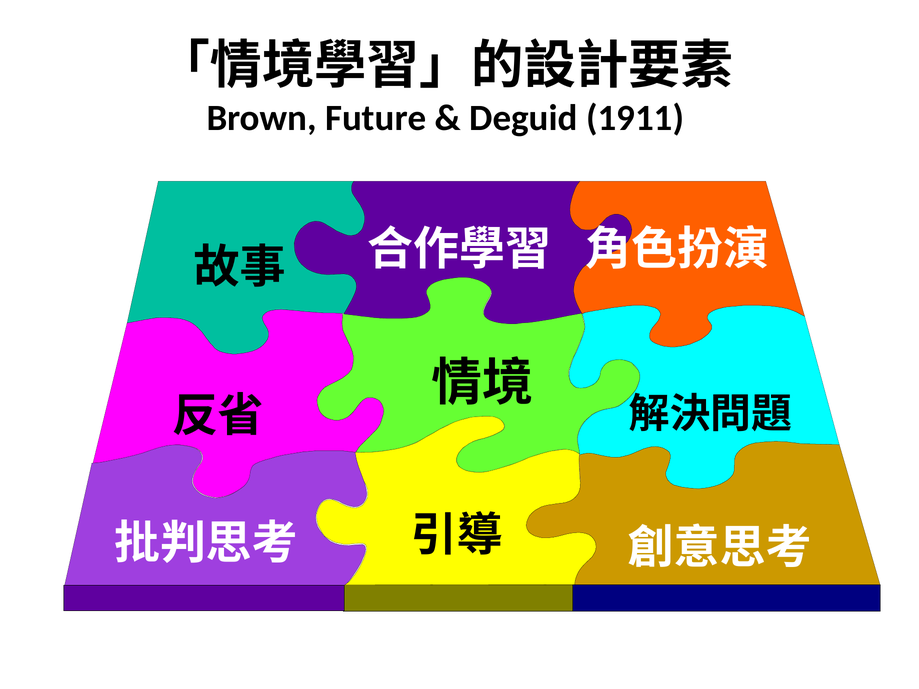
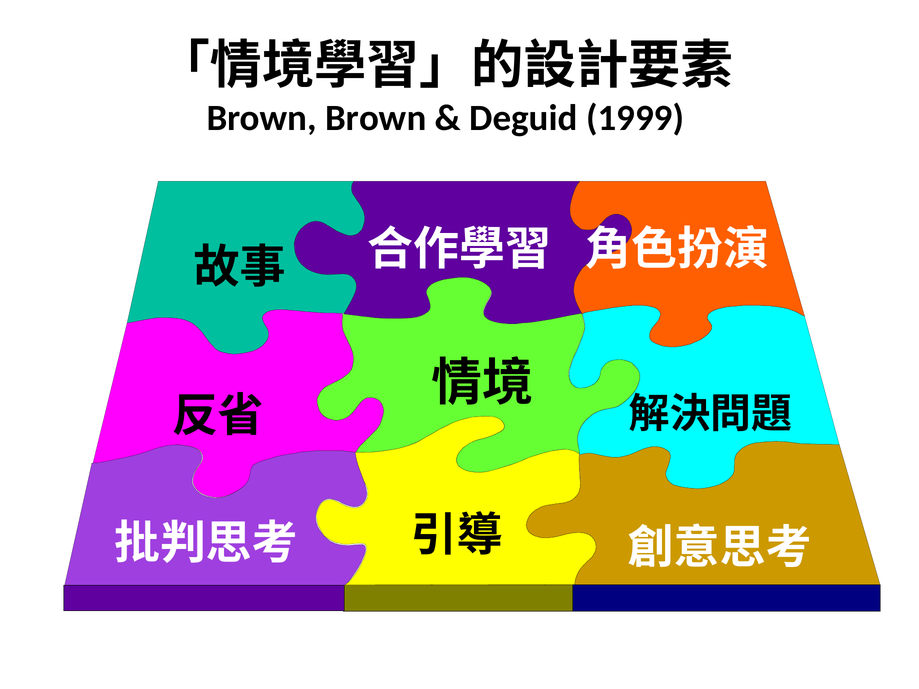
Brown Future: Future -> Brown (376, 118)
1911: 1911 -> 1999 (635, 118)
